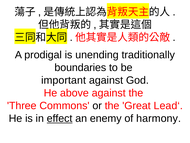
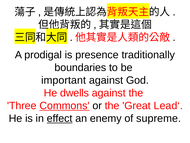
unending: unending -> presence (97, 55)
above: above -> dwells (75, 93)
Commons underline: none -> present (65, 105)
harmony: harmony -> supreme (159, 118)
